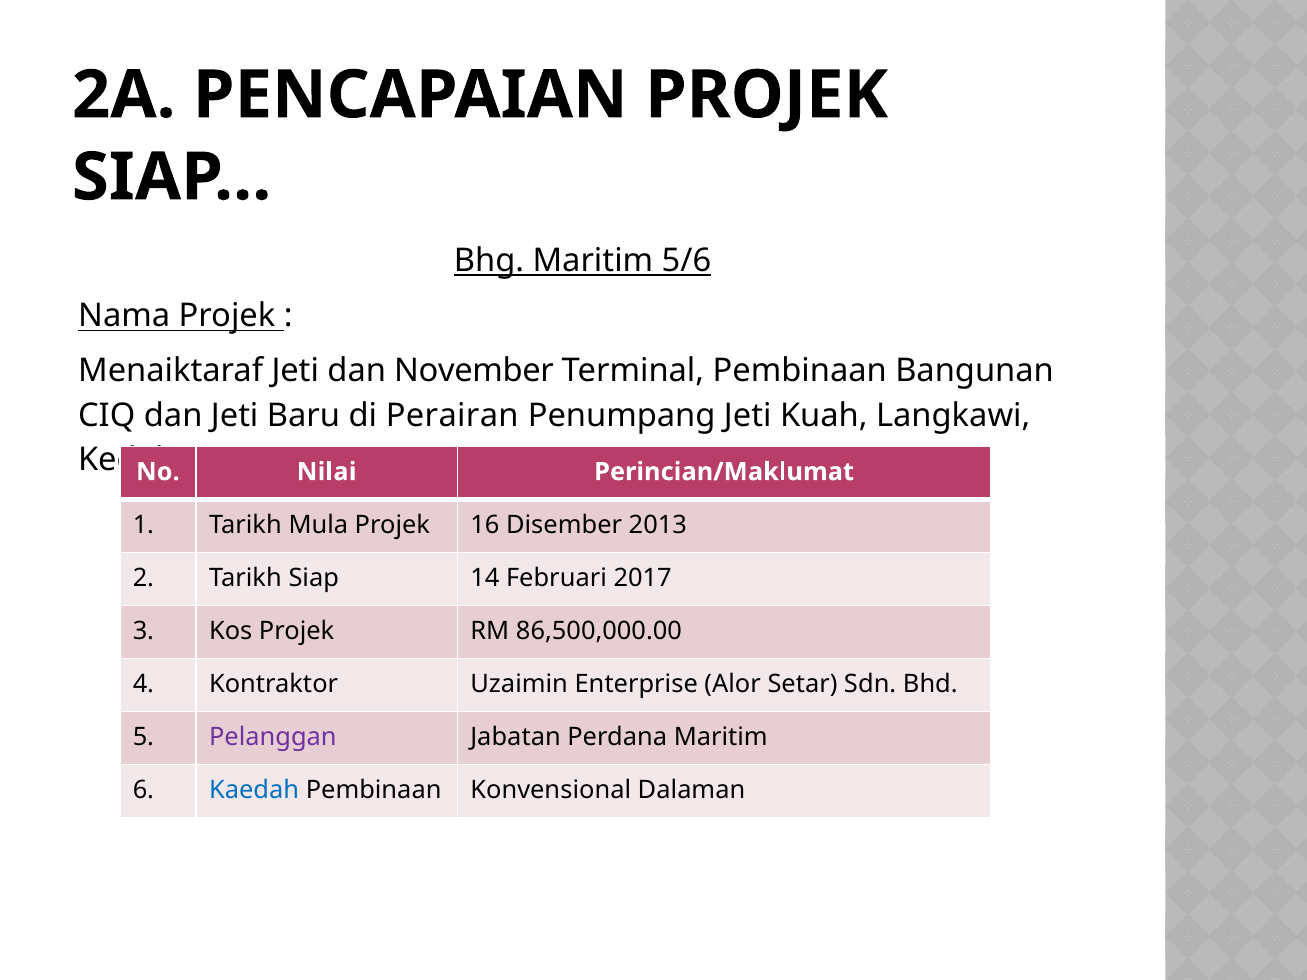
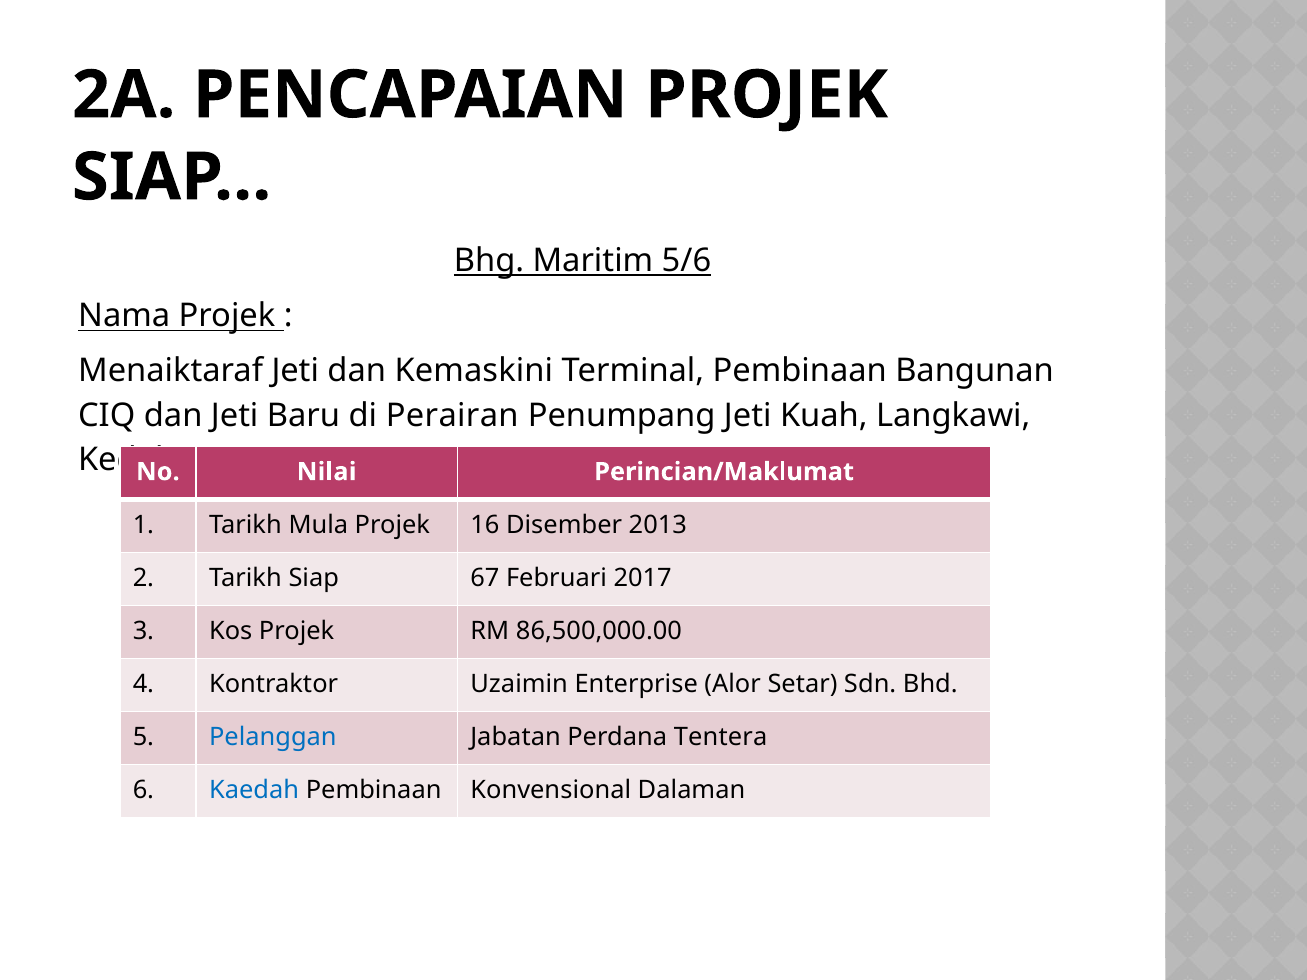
November: November -> Kemaskini (474, 371)
14: 14 -> 67 (485, 578)
Pelanggan colour: purple -> blue (273, 737)
Perdana Maritim: Maritim -> Tentera (721, 737)
